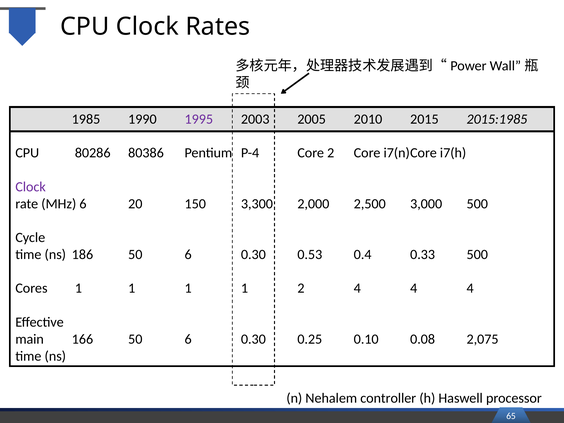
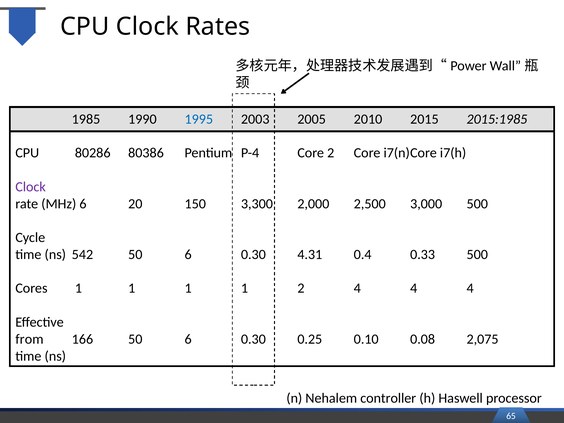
1995 colour: purple -> blue (199, 119)
186: 186 -> 542 (82, 254)
0.53: 0.53 -> 4.31 (310, 254)
main: main -> from (29, 339)
